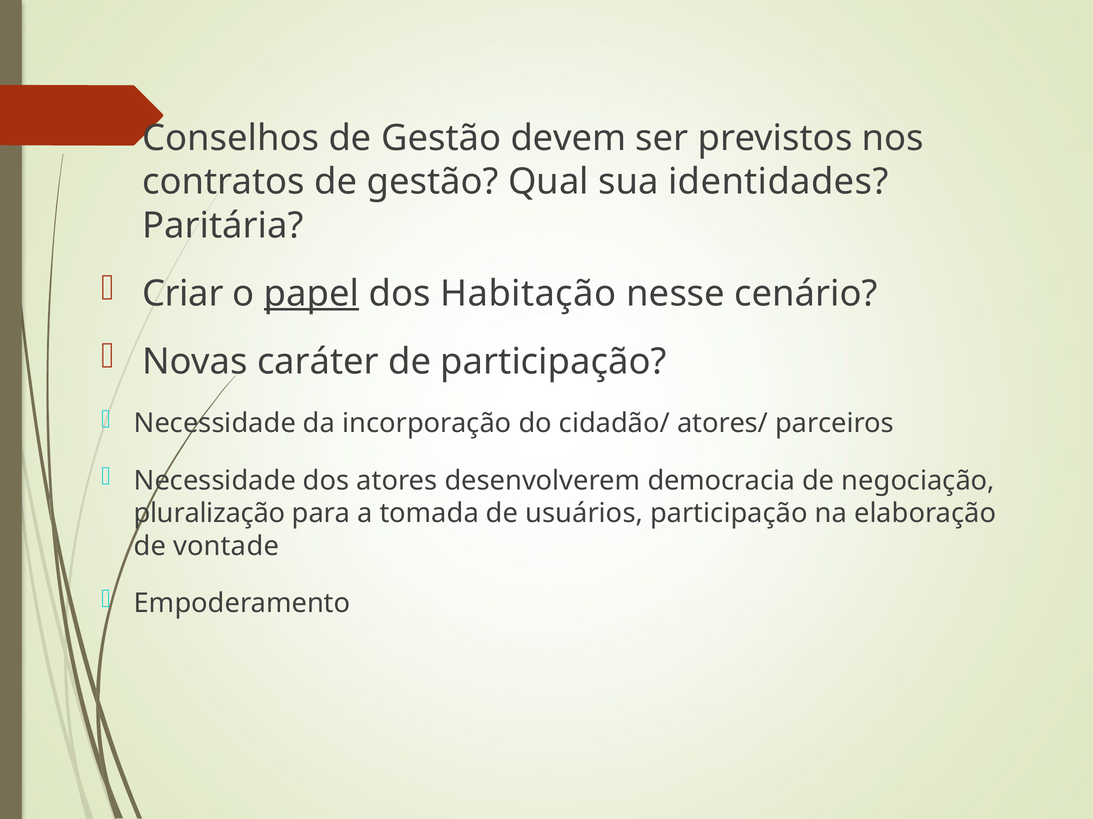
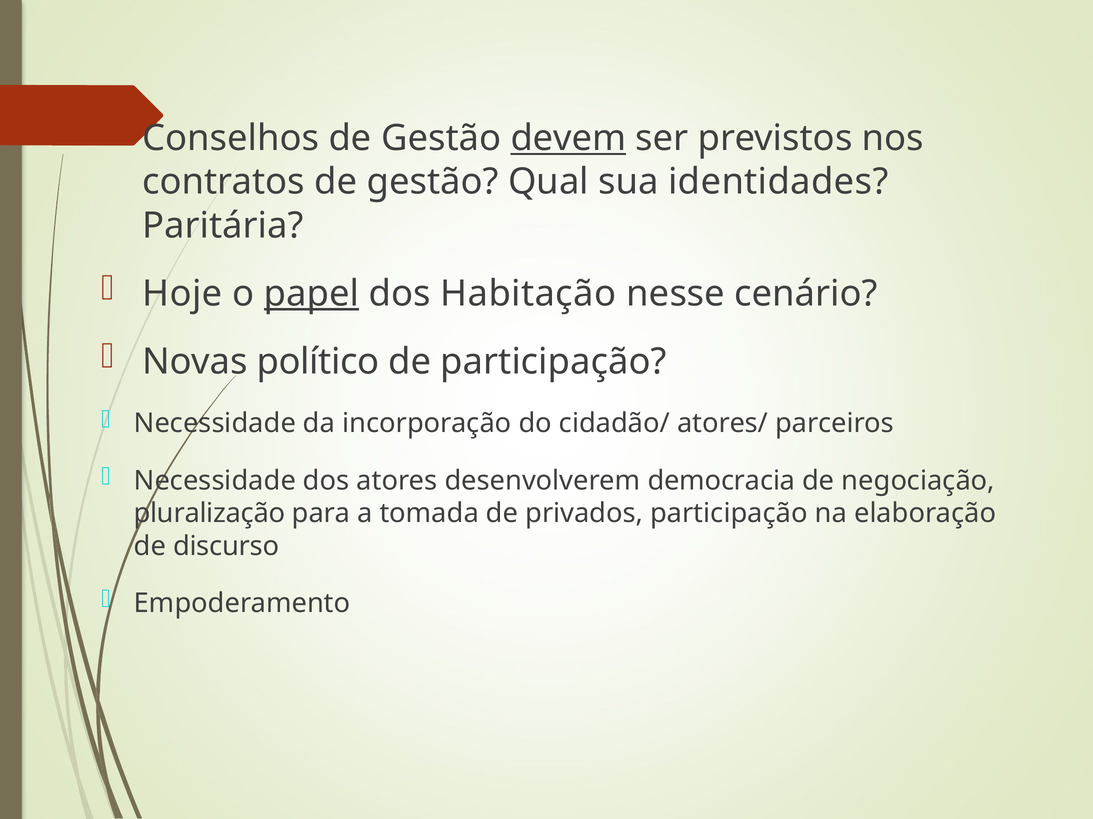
devem underline: none -> present (568, 138)
Criar: Criar -> Hoje (182, 294)
caráter: caráter -> político (318, 362)
usuários: usuários -> privados (584, 514)
vontade: vontade -> discurso (226, 547)
